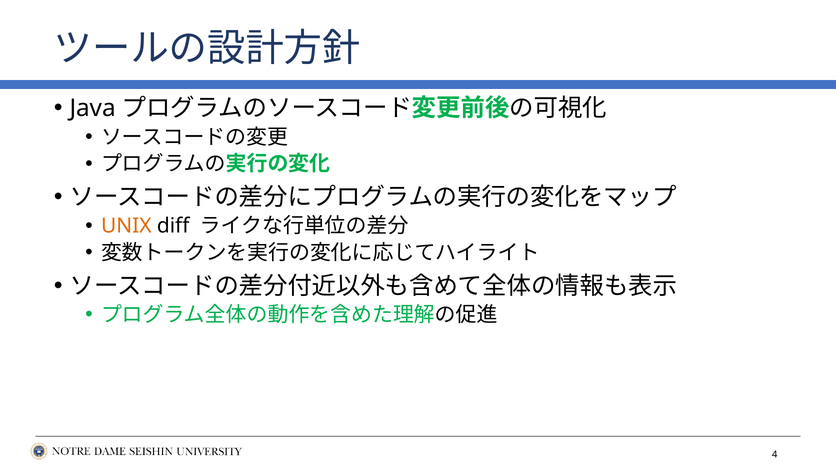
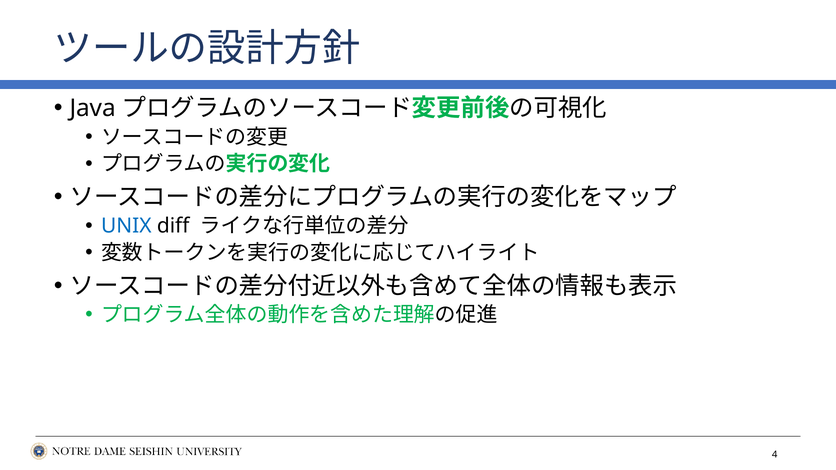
UNIX colour: orange -> blue (126, 226)
